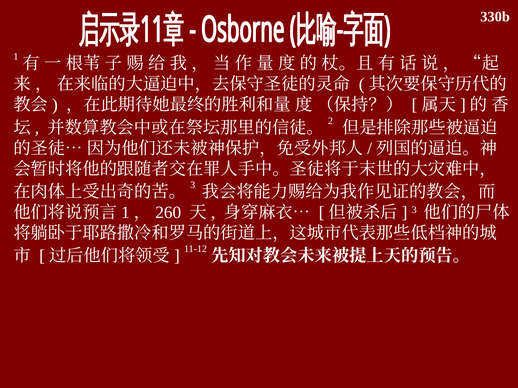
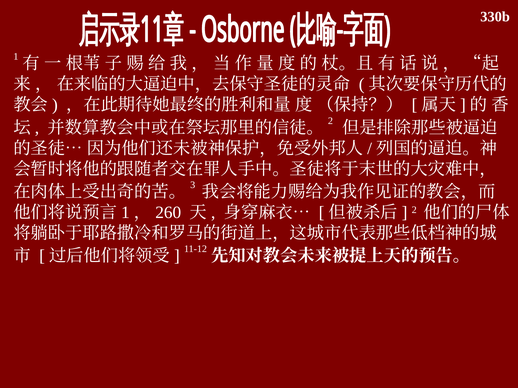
3: 3 -> 2 (414, 210)
